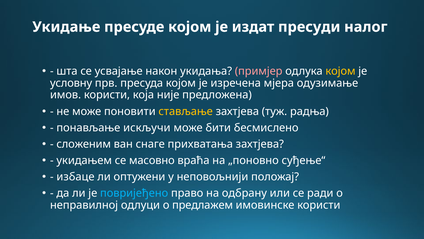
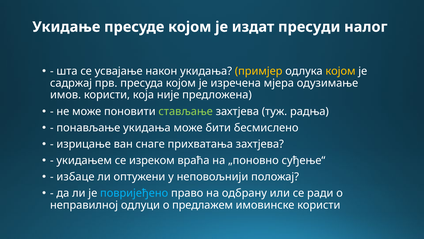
примјер colour: pink -> yellow (259, 71)
условну: условну -> садржај (71, 83)
стављање colour: yellow -> light green (186, 111)
понављање искључи: искључи -> укидања (147, 127)
сложеним: сложеним -> изрицање (84, 144)
масовно: масовно -> изреком (152, 160)
